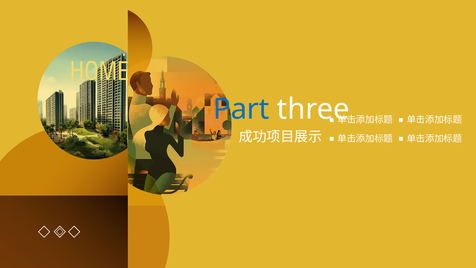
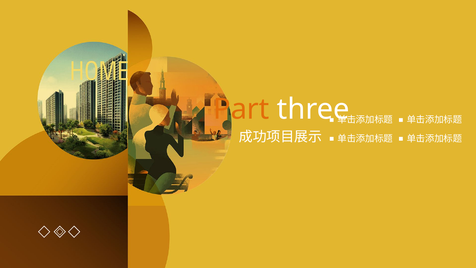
Part colour: blue -> orange (241, 109)
